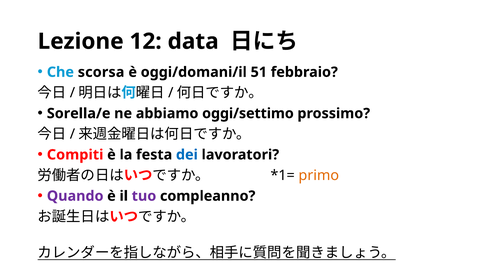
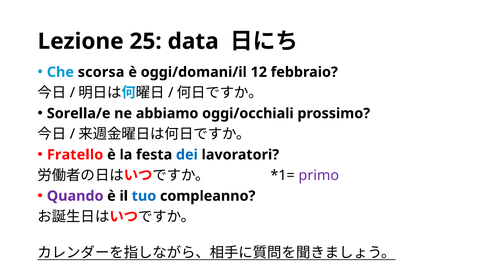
12: 12 -> 25 (146, 41)
51: 51 -> 12 (259, 72)
oggi/settimo: oggi/settimo -> oggi/occhiali (248, 114)
Compiti: Compiti -> Fratello (75, 155)
primo colour: orange -> purple (319, 176)
tuo colour: purple -> blue (144, 196)
